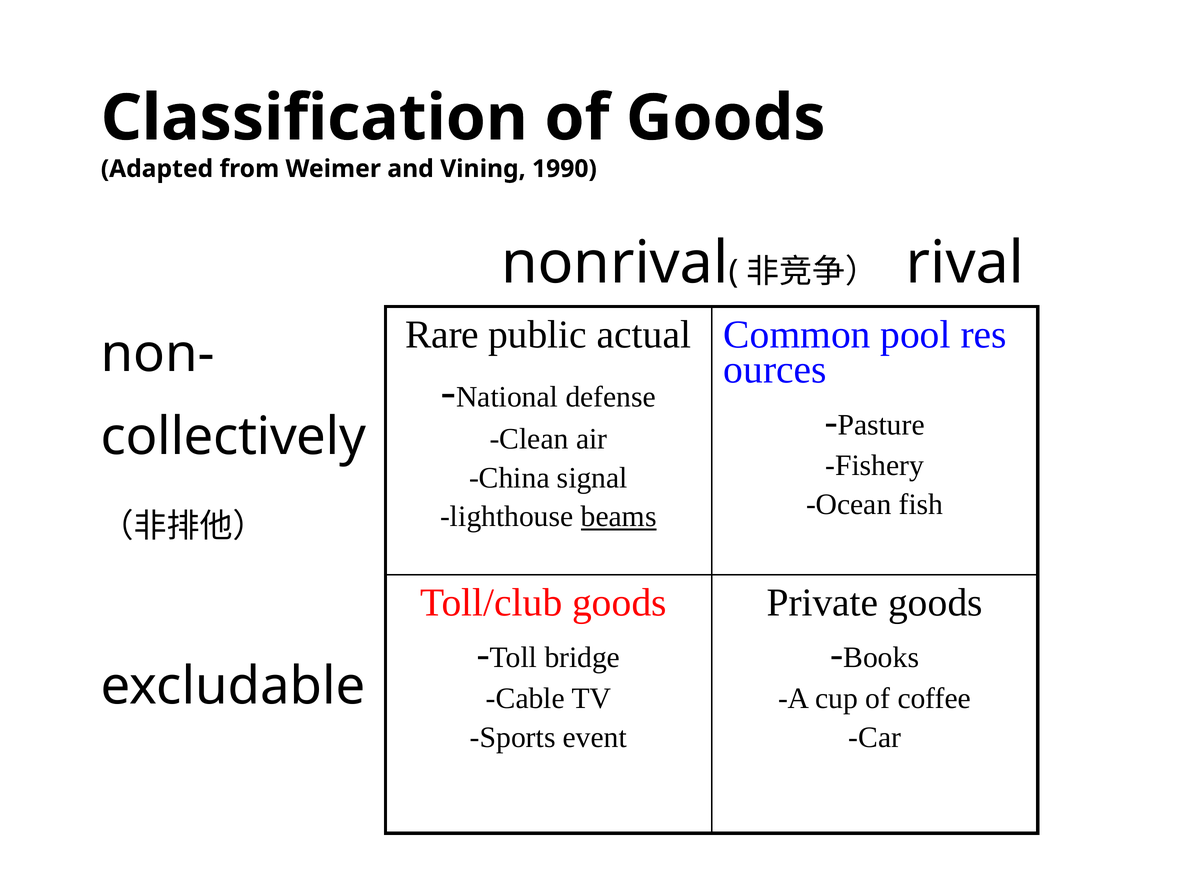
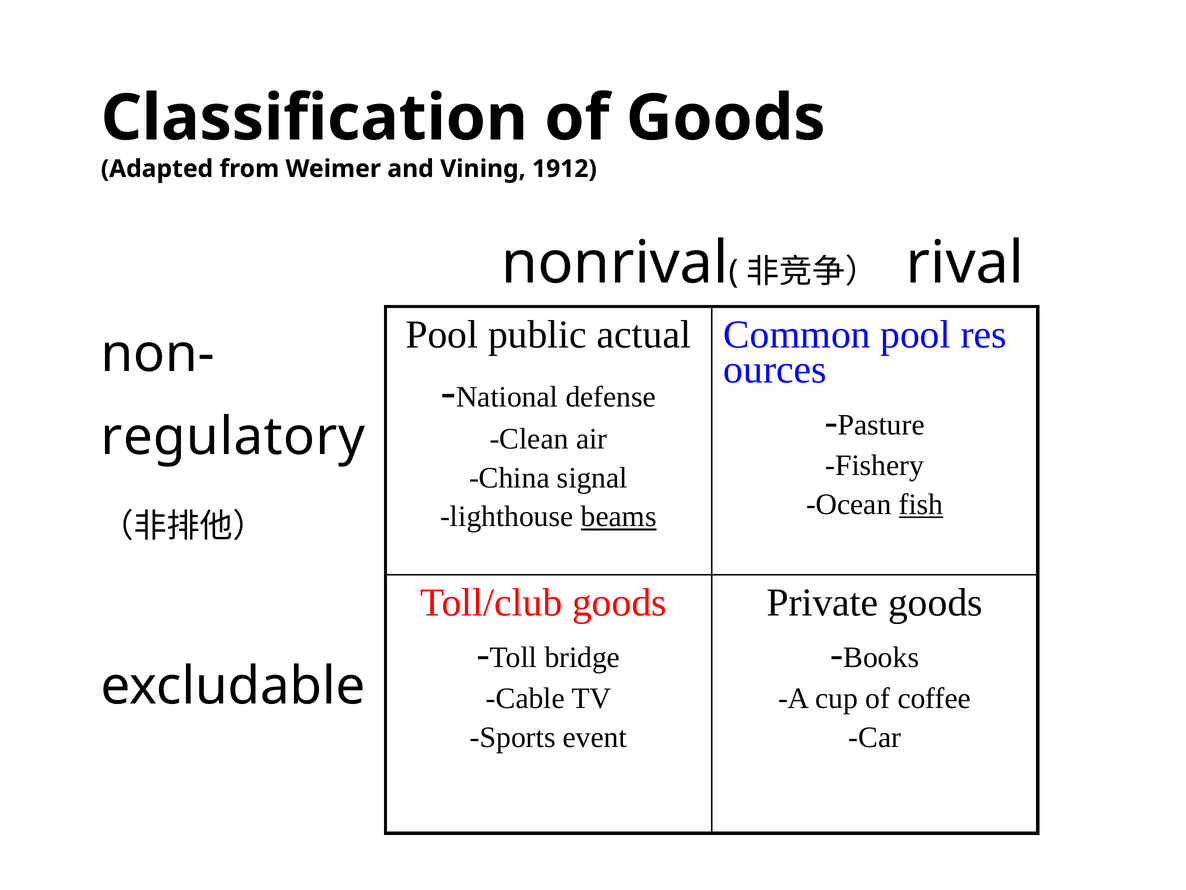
1990: 1990 -> 1912 (564, 169)
Rare: Rare -> Pool (442, 334)
collectively: collectively -> regulatory (233, 437)
fish underline: none -> present (921, 504)
